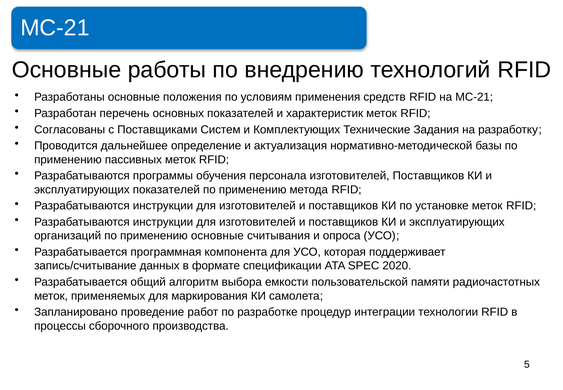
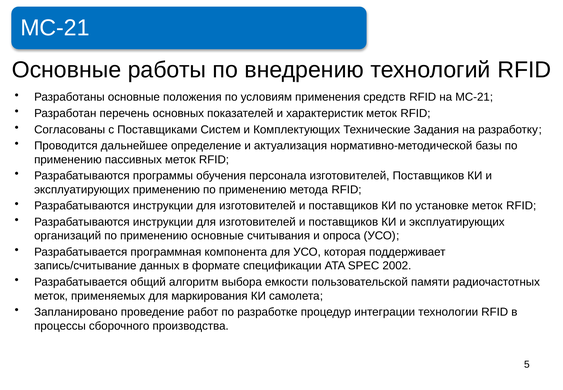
эксплуатирующих показателей: показателей -> применению (166, 189)
2020: 2020 -> 2002 (397, 266)
